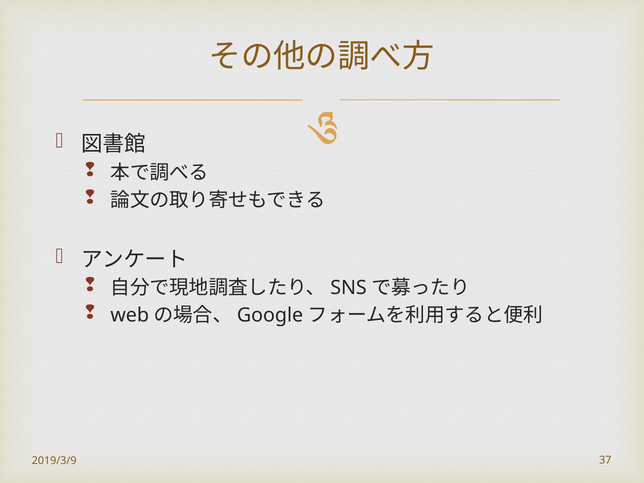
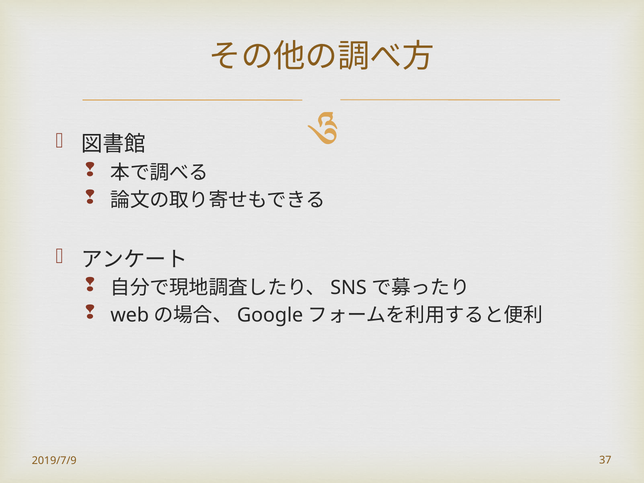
2019/3/9: 2019/3/9 -> 2019/7/9 (54, 461)
